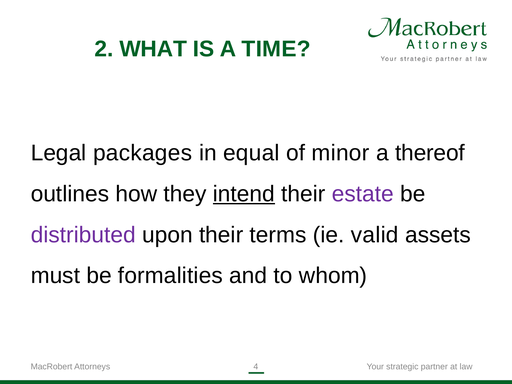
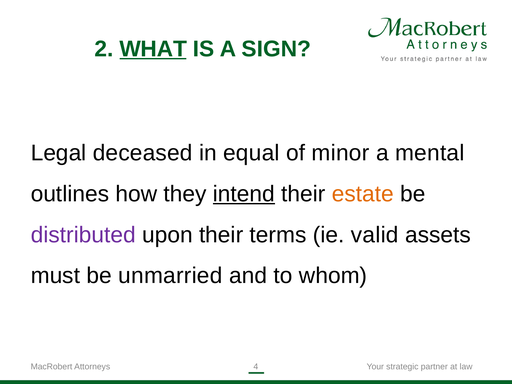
WHAT underline: none -> present (153, 49)
TIME: TIME -> SIGN (276, 49)
packages: packages -> deceased (143, 153)
thereof: thereof -> mental (430, 153)
estate colour: purple -> orange (363, 194)
formalities: formalities -> unmarried (170, 276)
